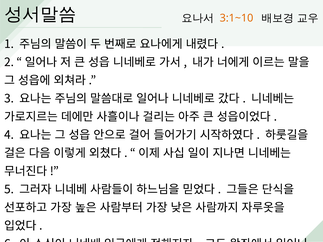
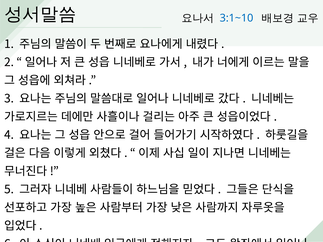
3:1~10 colour: orange -> blue (237, 18)
